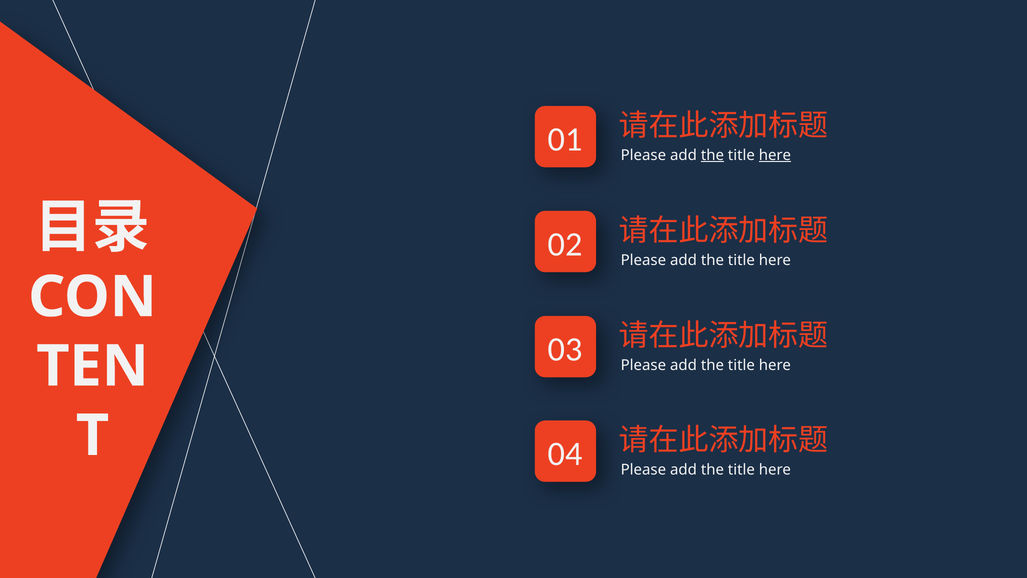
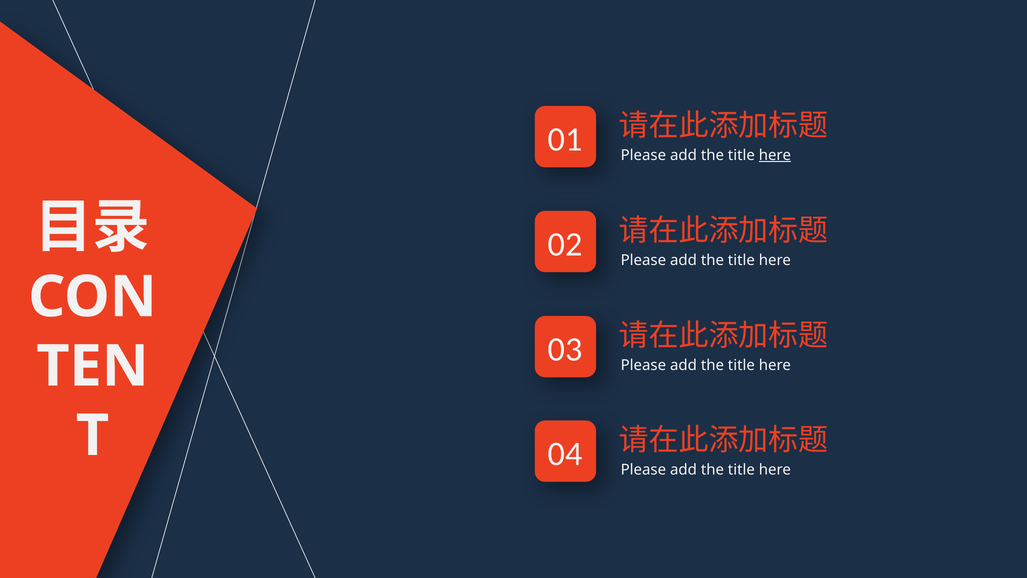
the underline: present -> none (712, 155)
